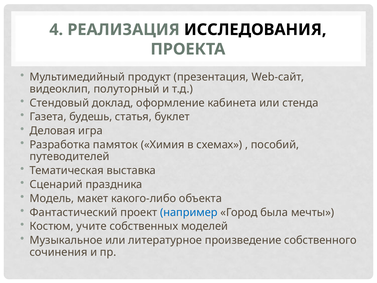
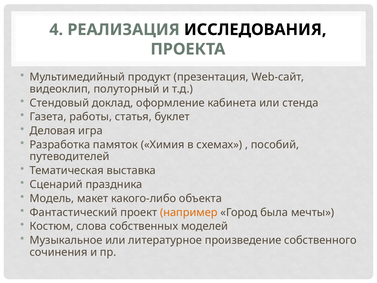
будешь: будешь -> работы (91, 117)
например colour: blue -> orange (189, 212)
учите: учите -> слова (92, 226)
